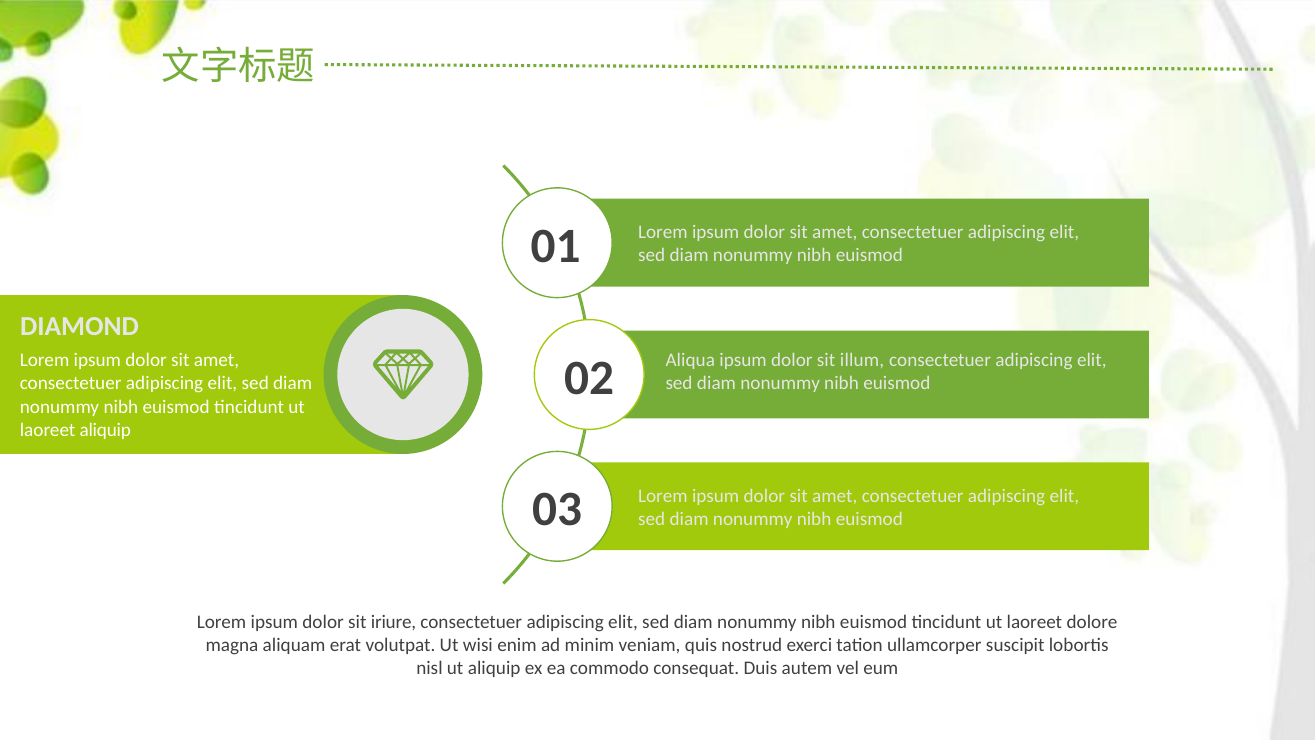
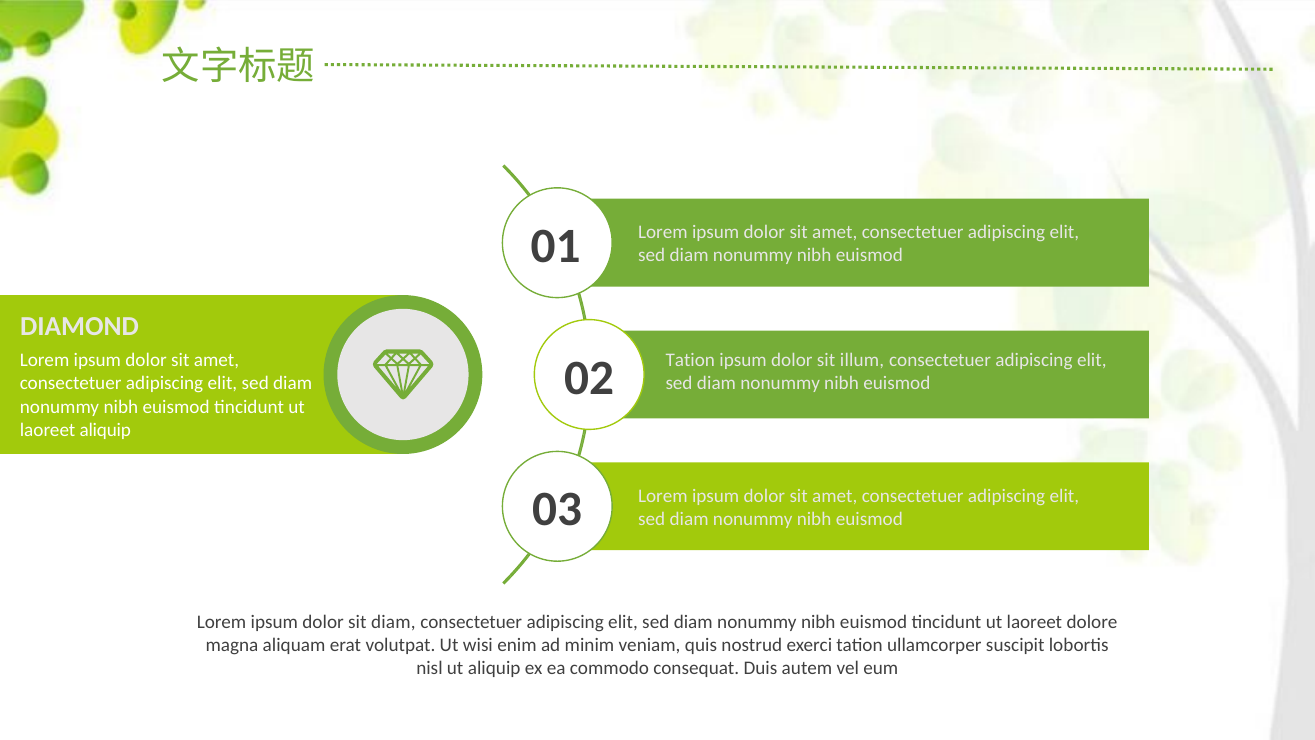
Aliqua: Aliqua -> Tation (690, 360)
sit iriure: iriure -> diam (393, 621)
